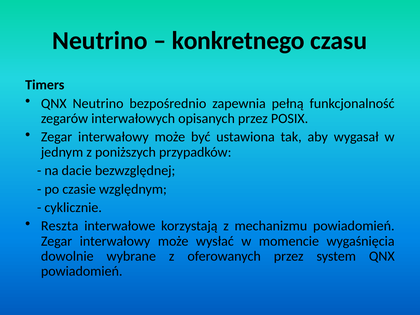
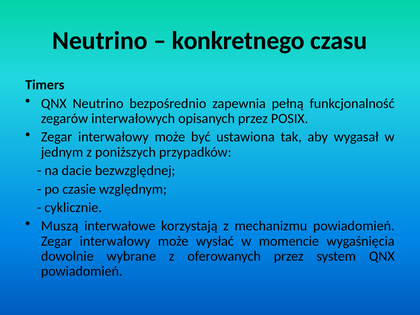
Reszta: Reszta -> Muszą (60, 226)
